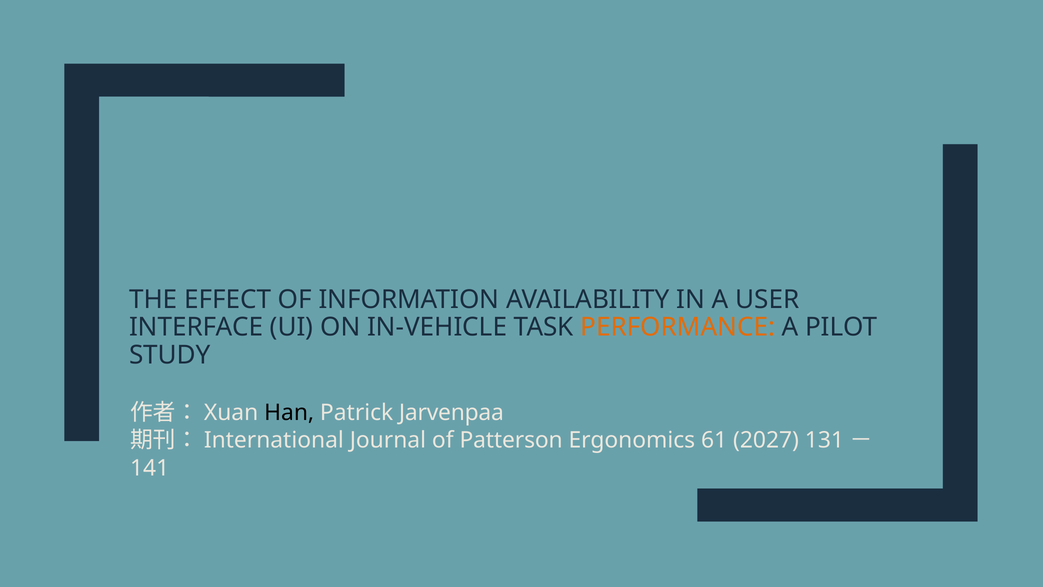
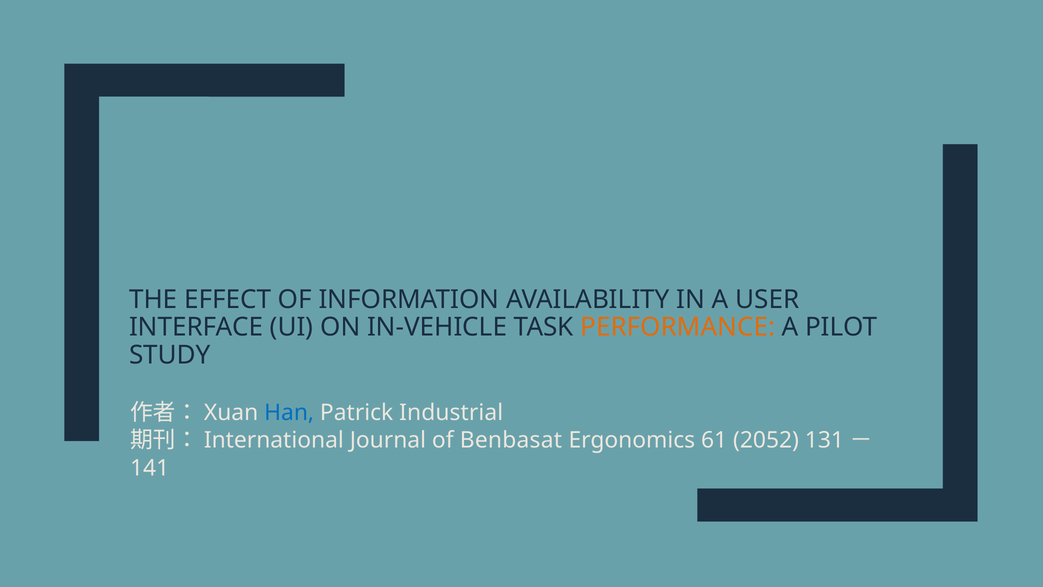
Han colour: black -> blue (289, 413)
Jarvenpaa: Jarvenpaa -> Industrial (451, 413)
Patterson: Patterson -> Benbasat (511, 440)
2027: 2027 -> 2052 (766, 440)
